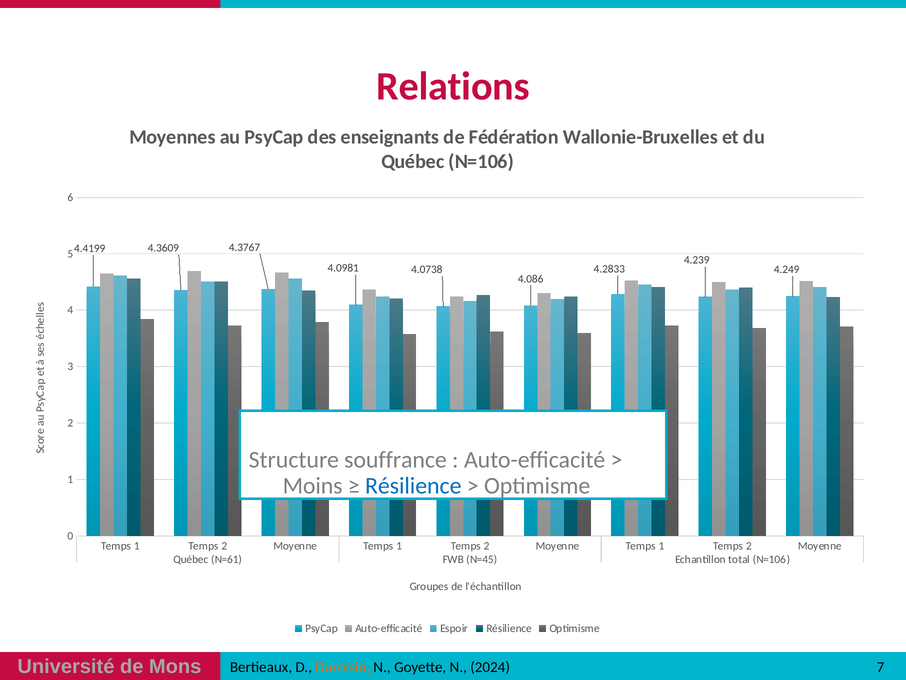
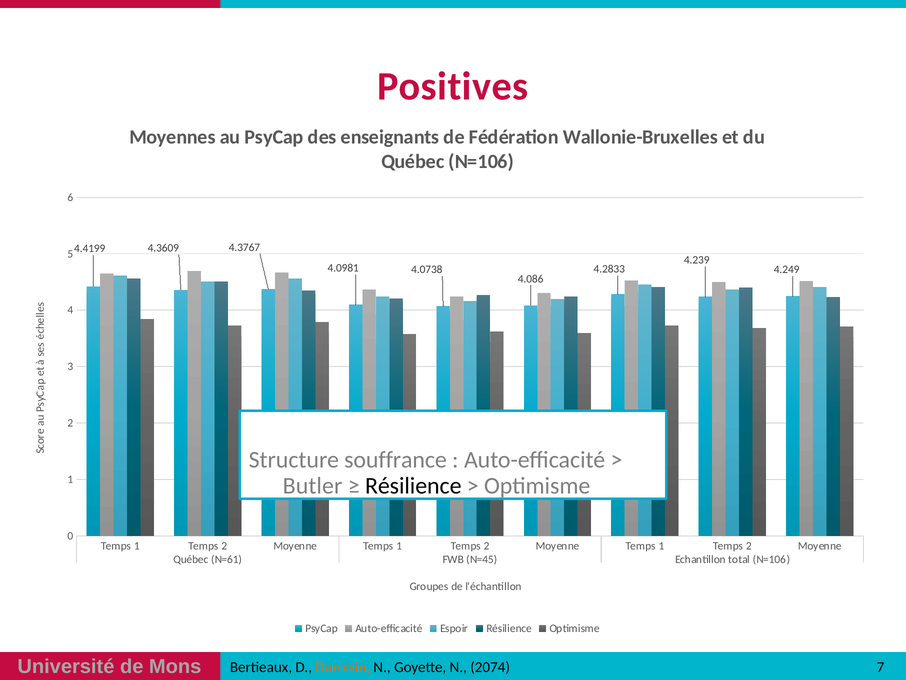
Relations: Relations -> Positives (453, 87)
Moins: Moins -> Butler (313, 485)
Résilience colour: blue -> black (413, 485)
2024: 2024 -> 2074 (490, 667)
